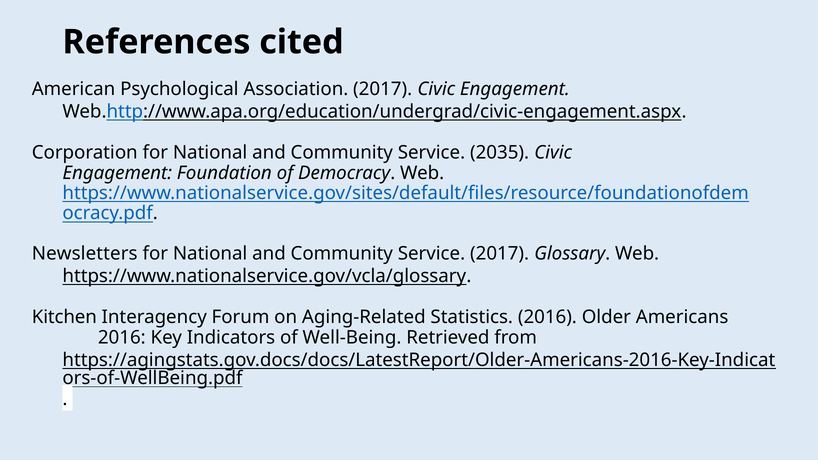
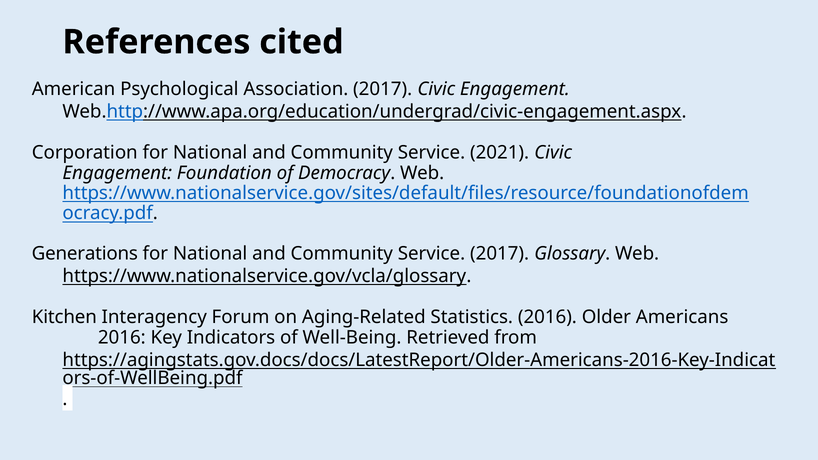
2035: 2035 -> 2021 (500, 153)
Newsletters: Newsletters -> Generations (85, 254)
